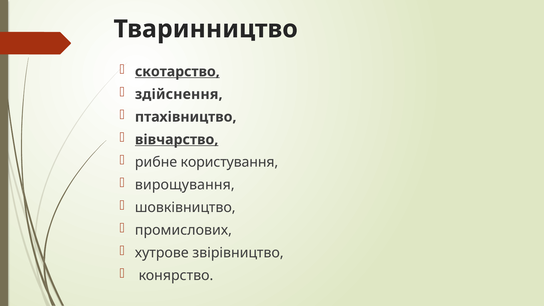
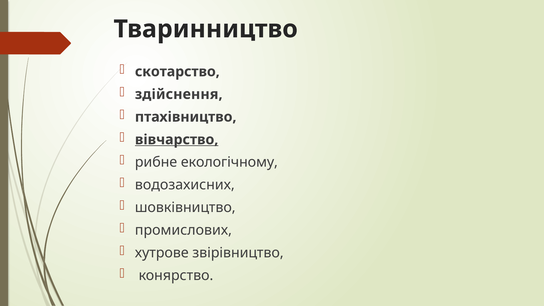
скотарство underline: present -> none (177, 72)
користування: користування -> екологічному (229, 162)
вирощування: вирощування -> водозахисних (185, 185)
